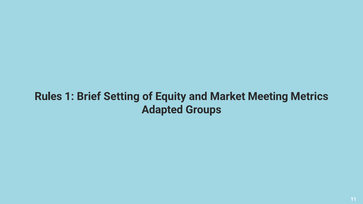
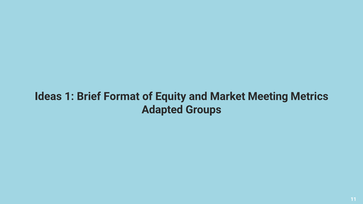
Rules: Rules -> Ideas (48, 96)
Setting: Setting -> Format (122, 96)
